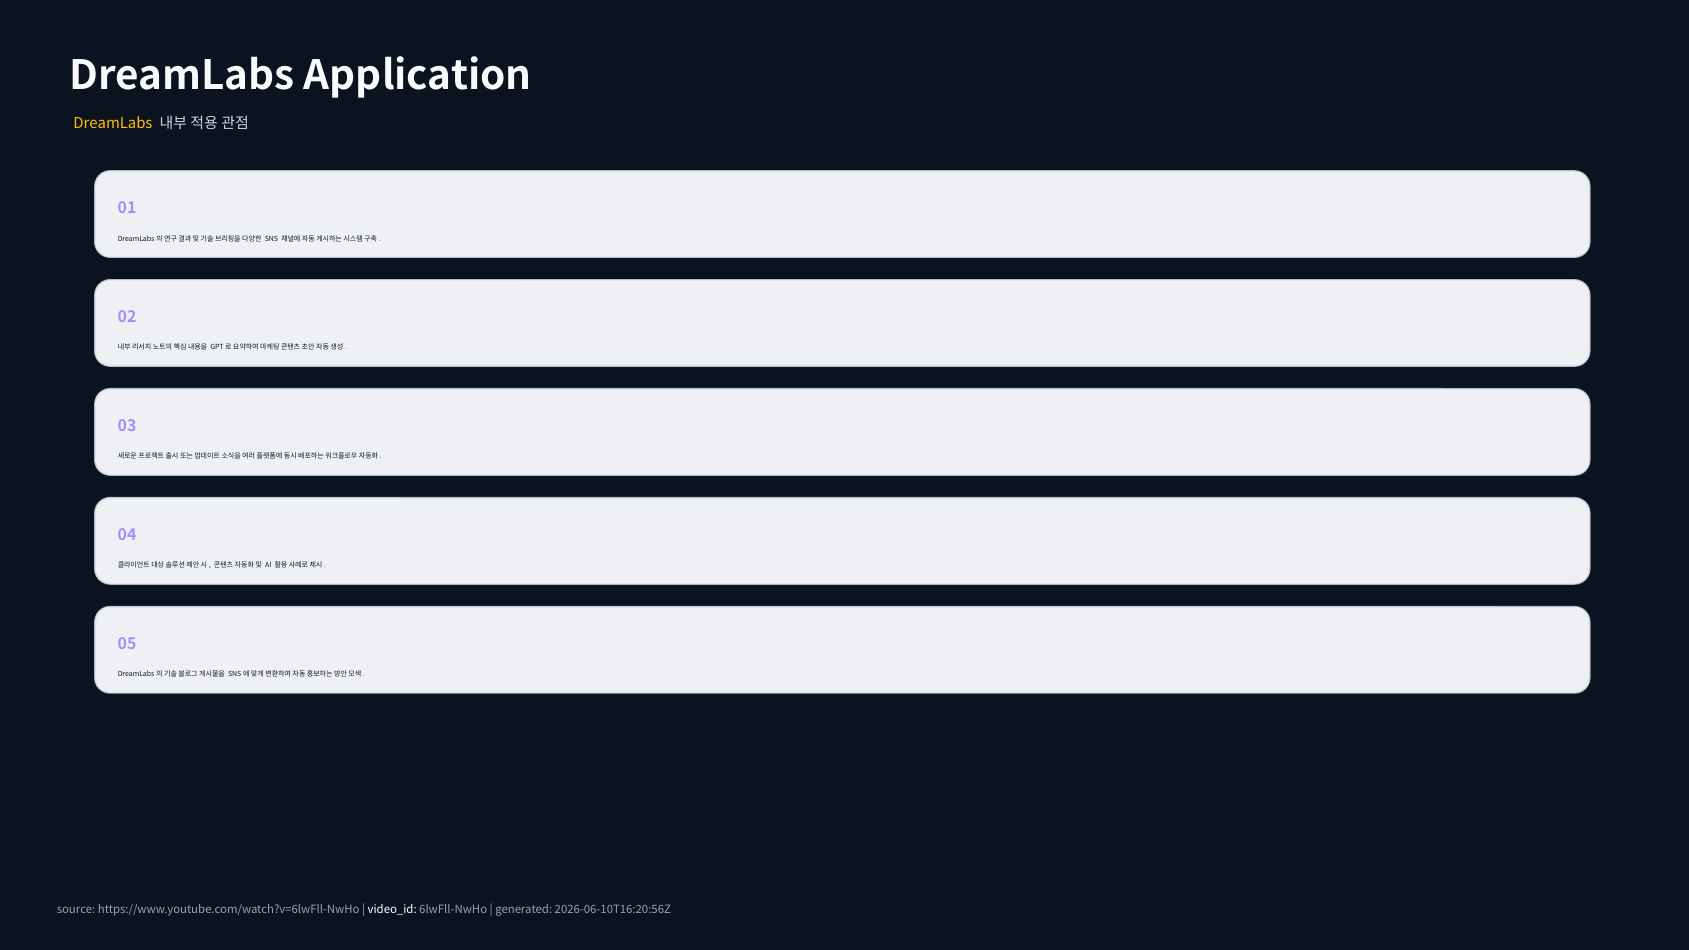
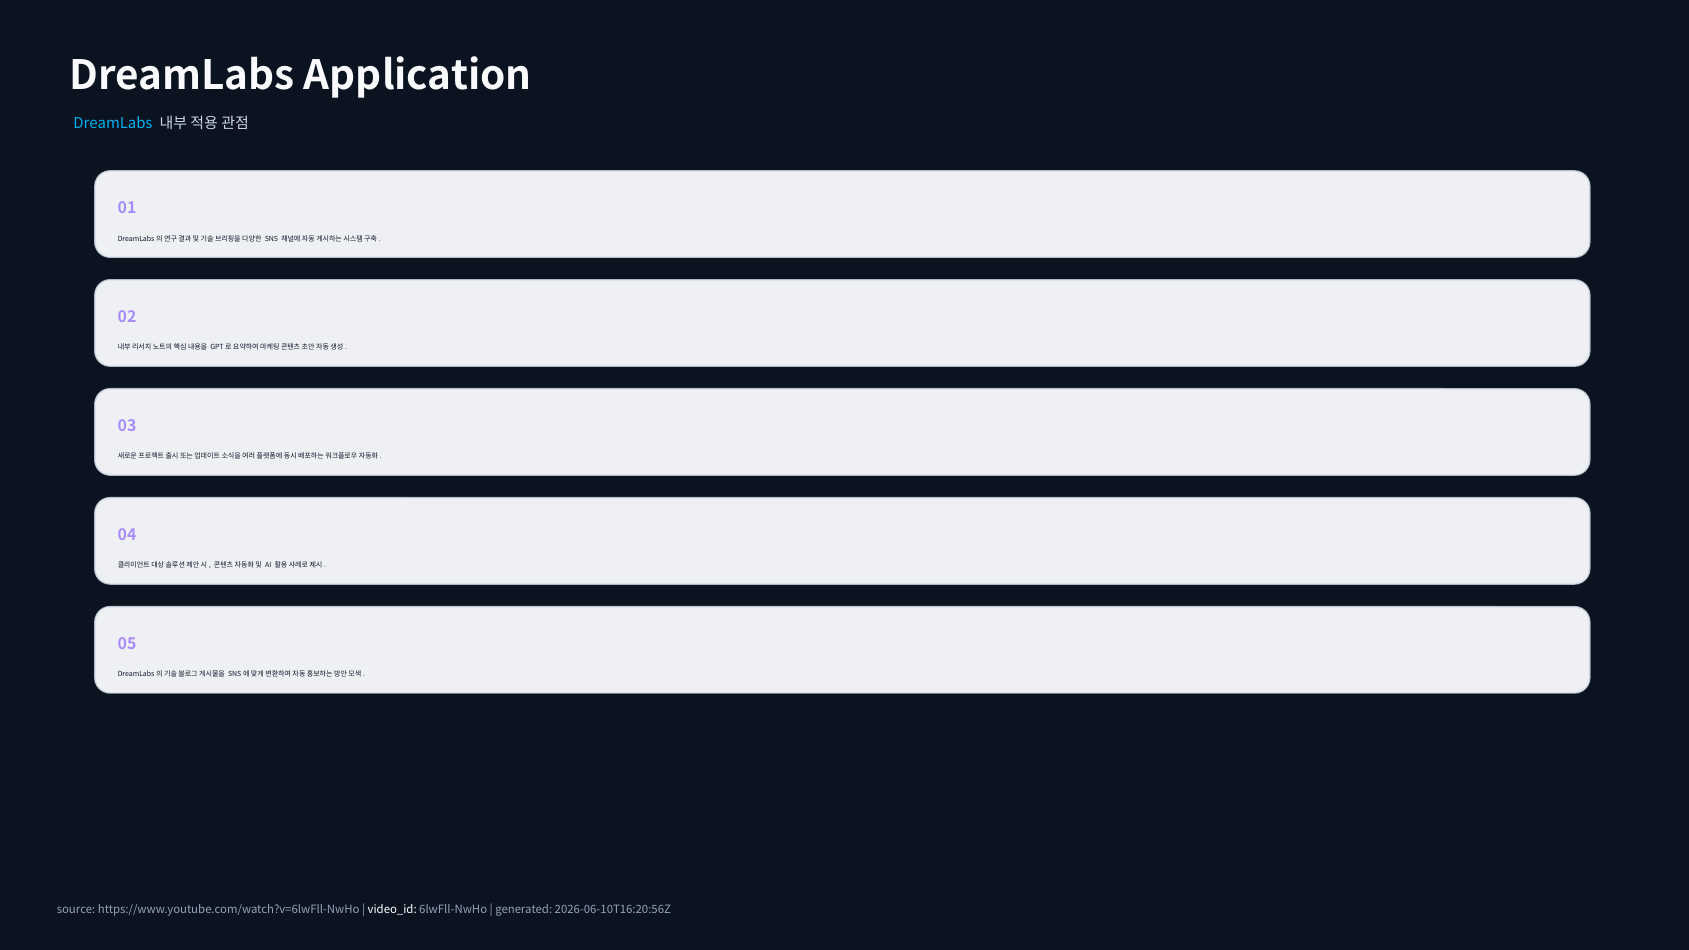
DreamLabs colour: yellow -> light blue (113, 124)
